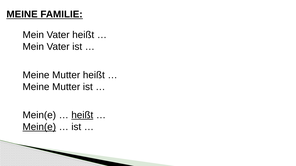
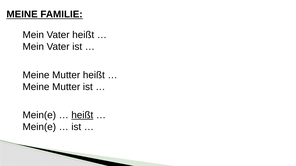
Mein(e underline: present -> none (39, 127)
